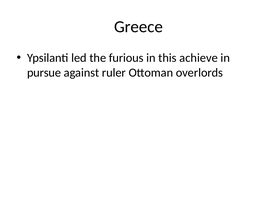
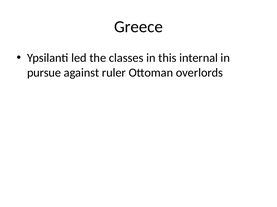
furious: furious -> classes (126, 58)
achieve: achieve -> internal (199, 58)
